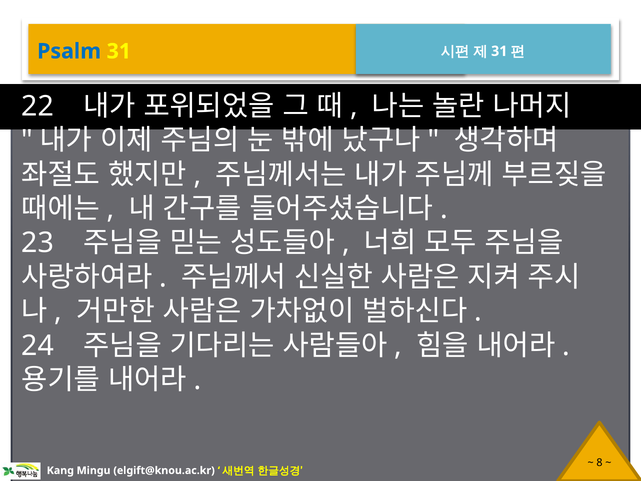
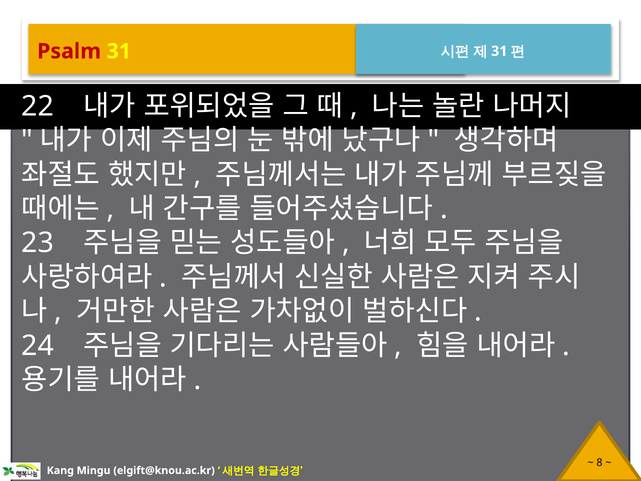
Psalm colour: blue -> red (69, 51)
